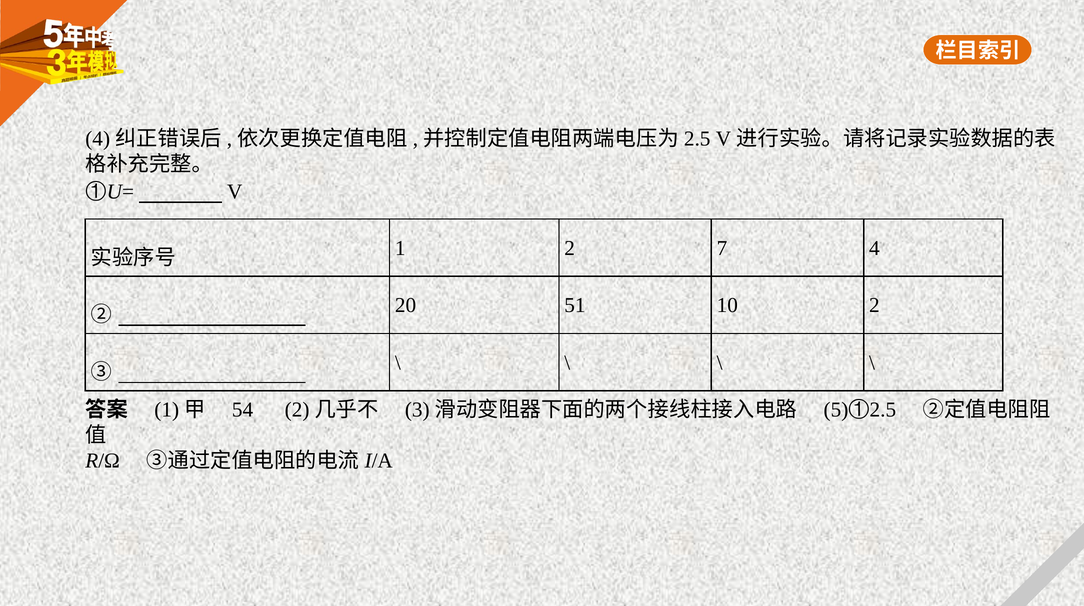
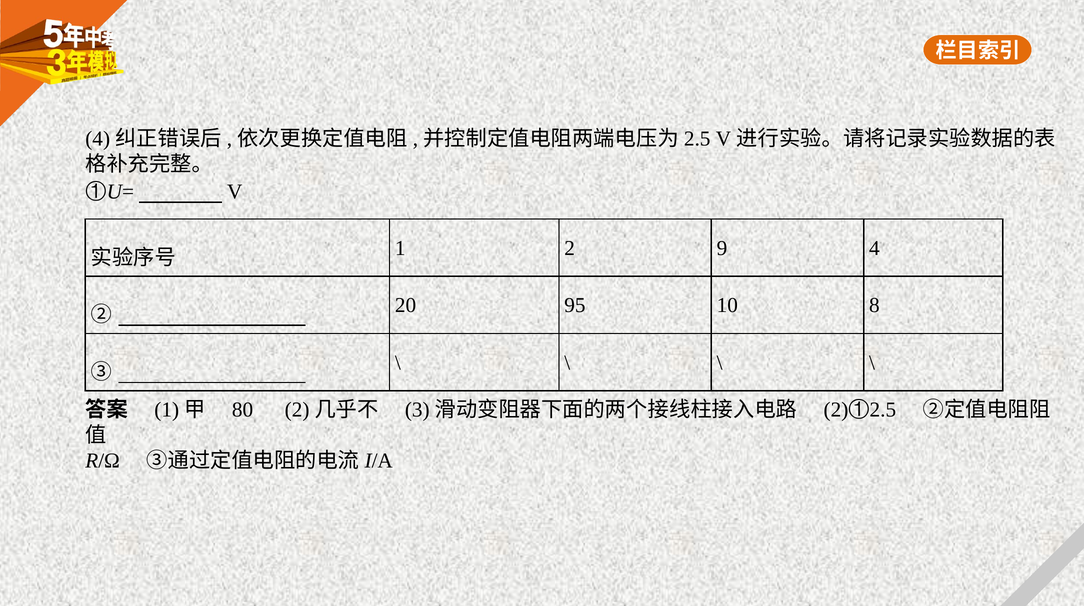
7: 7 -> 9 (722, 248)
51: 51 -> 95 (575, 305)
10 2: 2 -> 8 (874, 305)
54: 54 -> 80 (243, 410)
5: 5 -> 2 (836, 410)
